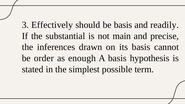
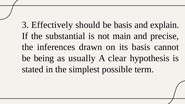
readily: readily -> explain (165, 25)
order: order -> being (44, 58)
enough: enough -> usually (82, 58)
A basis: basis -> clear (117, 58)
